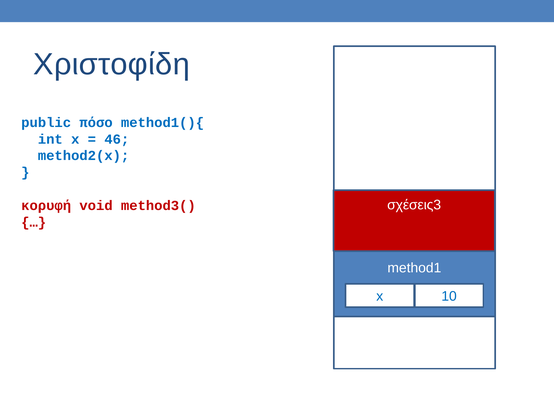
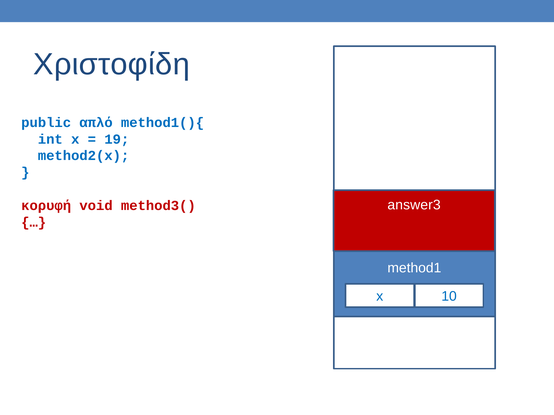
πόσο: πόσο -> απλό (96, 123)
46: 46 -> 19 (117, 139)
σχέσεις3: σχέσεις3 -> answer3 (414, 205)
